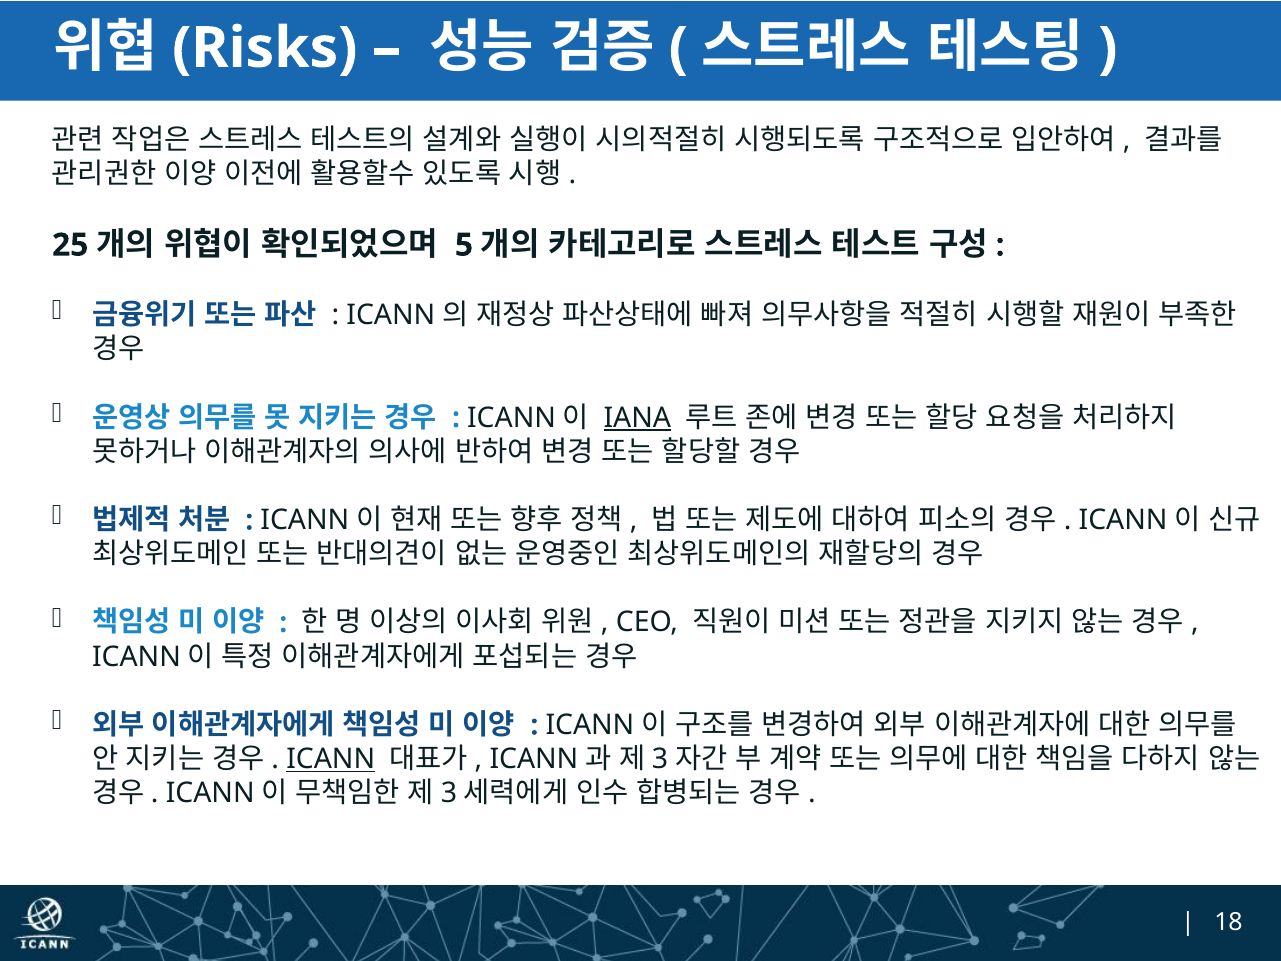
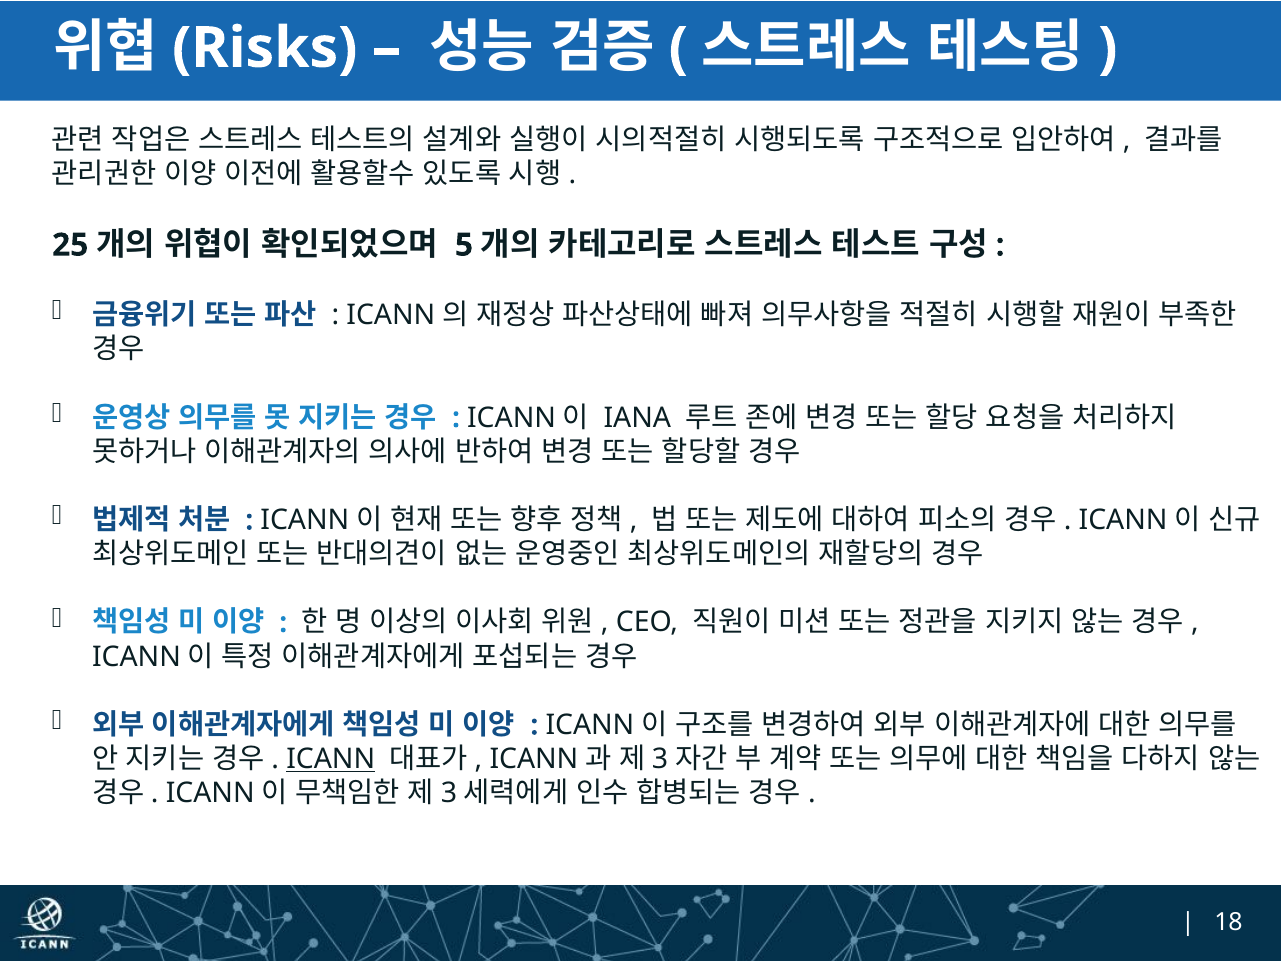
IANA underline: present -> none (637, 418)
